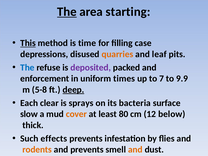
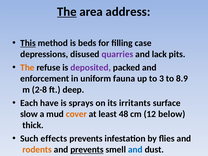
starting: starting -> address (128, 12)
time: time -> beds (87, 43)
quarries colour: orange -> purple (117, 54)
leaf: leaf -> lack (159, 54)
The colour: blue -> orange (27, 67)
times: times -> fauna (124, 79)
7: 7 -> 3 (162, 79)
9.9: 9.9 -> 8.9 (182, 79)
5-8: 5-8 -> 2-8 (39, 90)
deep underline: present -> none (73, 90)
clear: clear -> have (49, 103)
bacteria: bacteria -> irritants (135, 103)
80: 80 -> 48 (124, 114)
prevents underline: none -> present (87, 150)
and colour: orange -> blue (135, 150)
